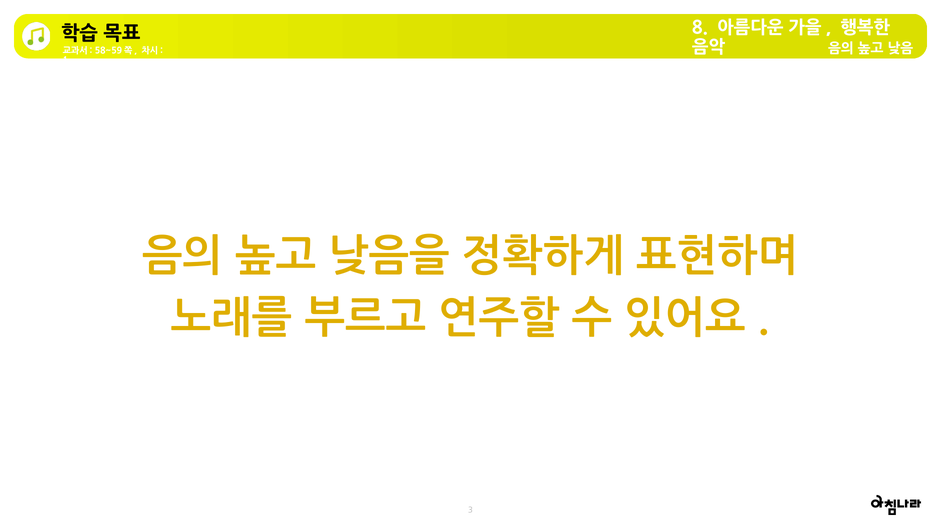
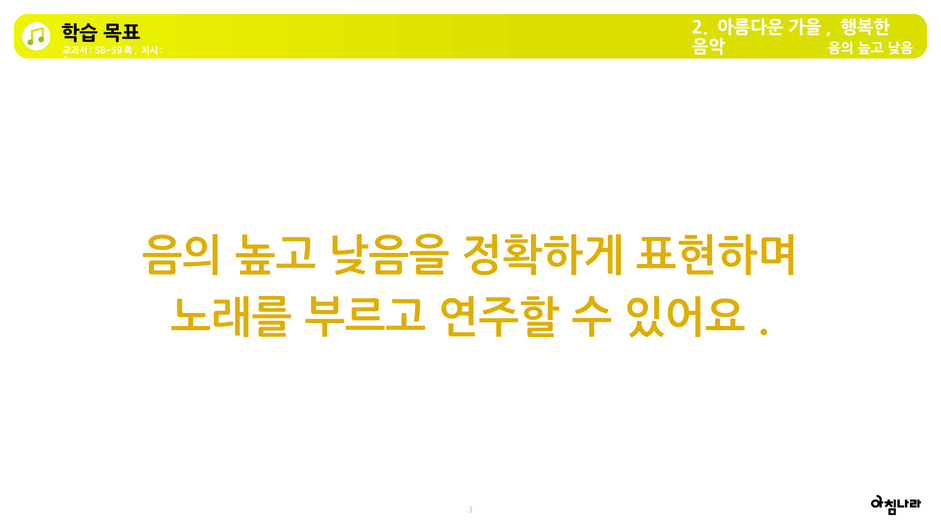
8: 8 -> 2 (700, 28)
